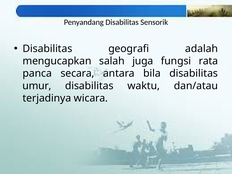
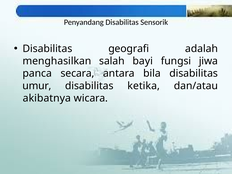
mengucapkan: mengucapkan -> menghasilkan (57, 61)
juga: juga -> bayi (143, 61)
rata: rata -> jiwa (208, 61)
waktu: waktu -> ketika (144, 86)
terjadinya: terjadinya -> akibatnya (47, 98)
